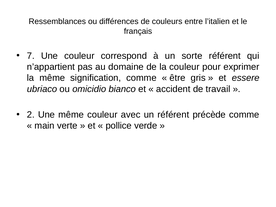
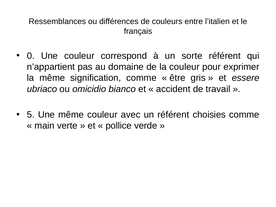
7: 7 -> 0 (31, 56)
2: 2 -> 5 (31, 115)
précède: précède -> choisies (209, 115)
